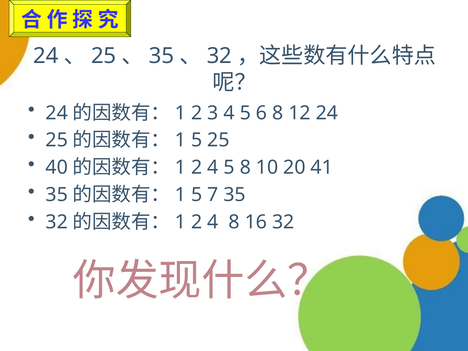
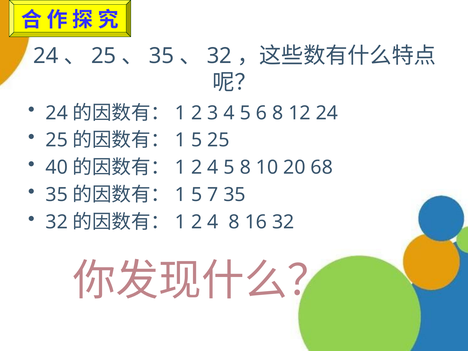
41: 41 -> 68 (322, 168)
